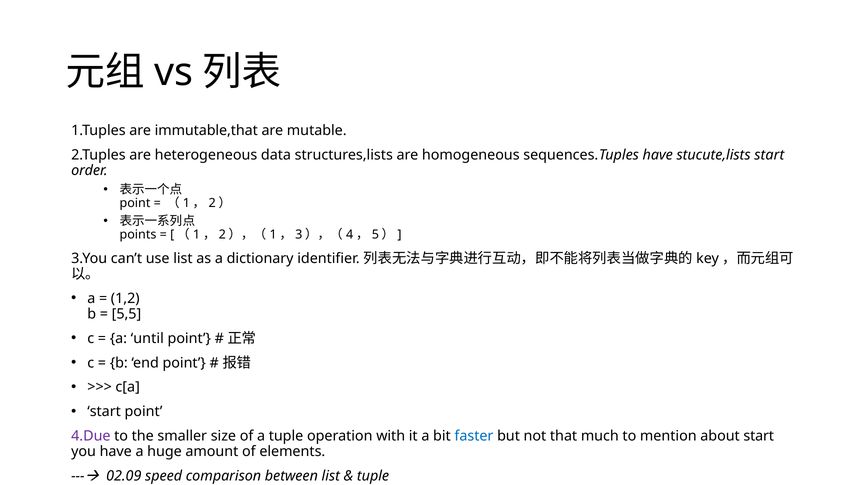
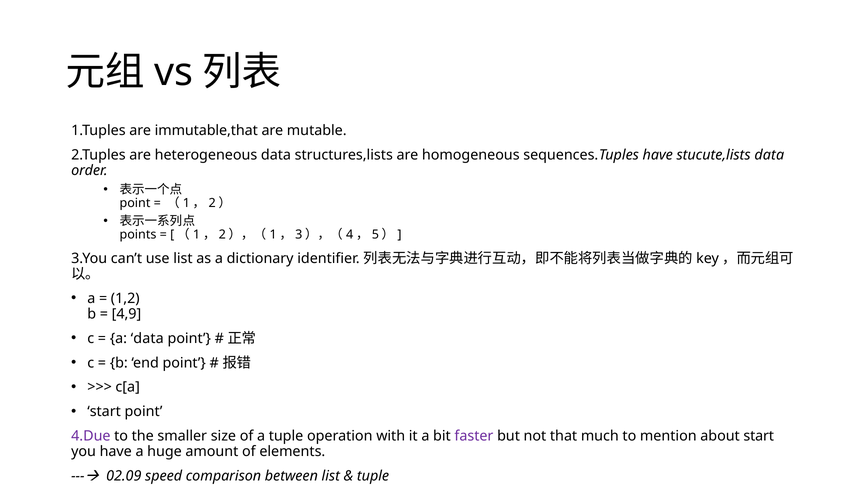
stucute,lists start: start -> data (769, 155)
5,5: 5,5 -> 4,9 (126, 313)
a until: until -> data (147, 338)
faster colour: blue -> purple (474, 436)
